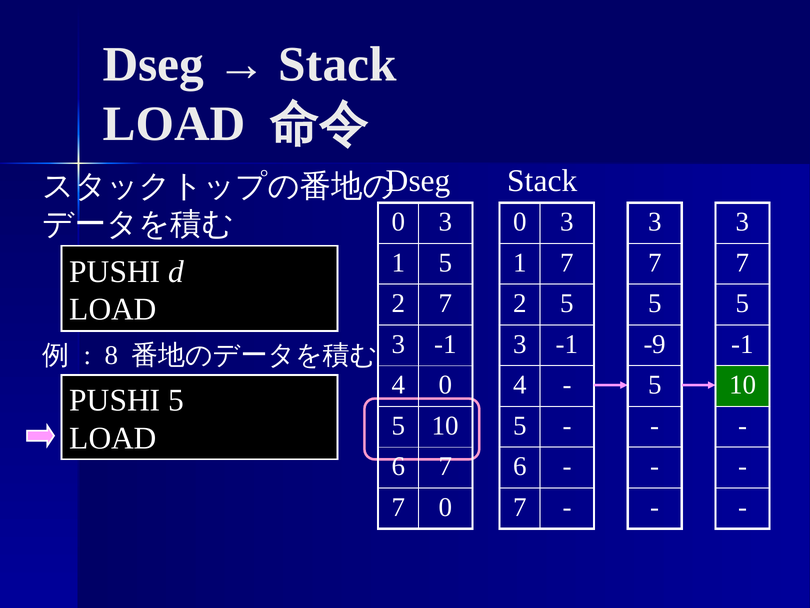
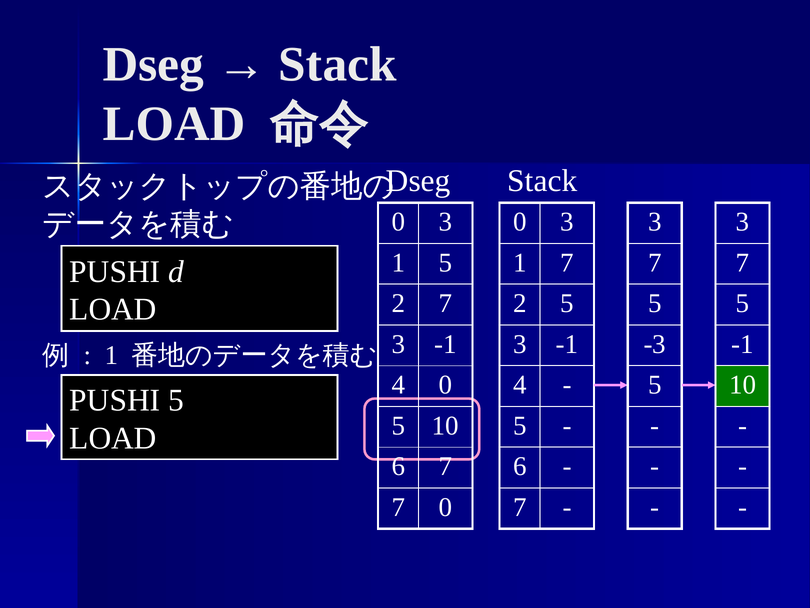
-9: -9 -> -3 (655, 344)
8: 8 -> 1 (111, 355)
